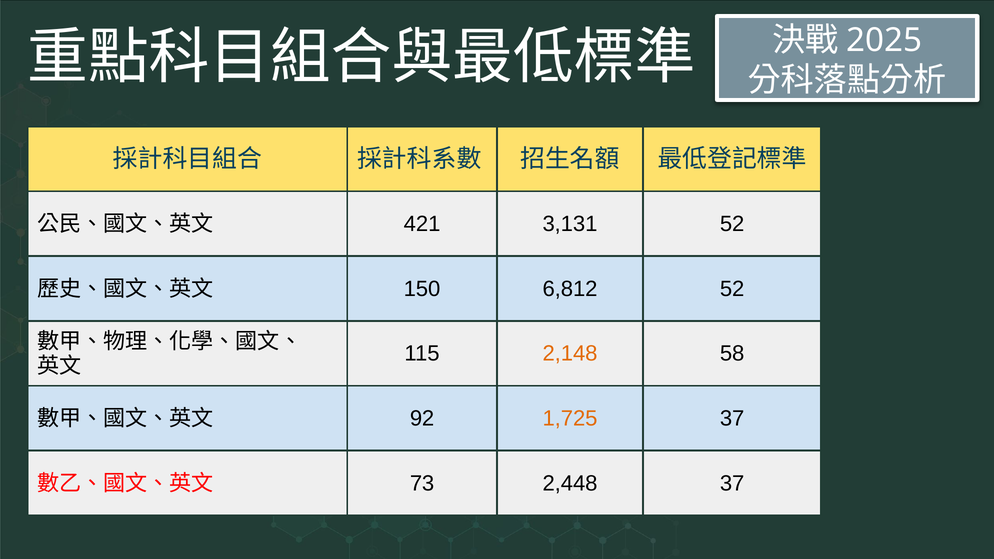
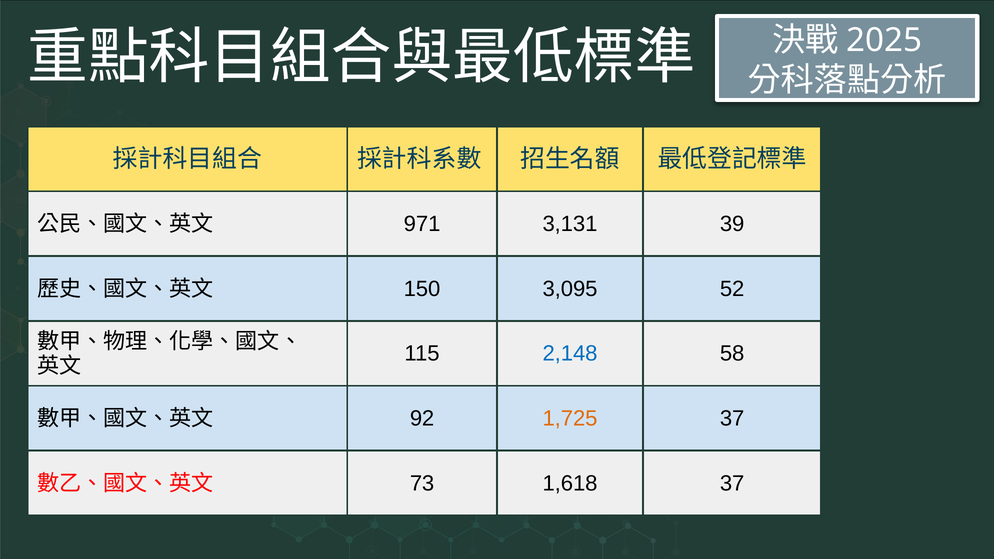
421: 421 -> 971 (422, 224)
3,131 52: 52 -> 39 (732, 224)
6,812: 6,812 -> 3,095 (570, 289)
2,148 colour: orange -> blue (570, 354)
2,448: 2,448 -> 1,618 (570, 483)
